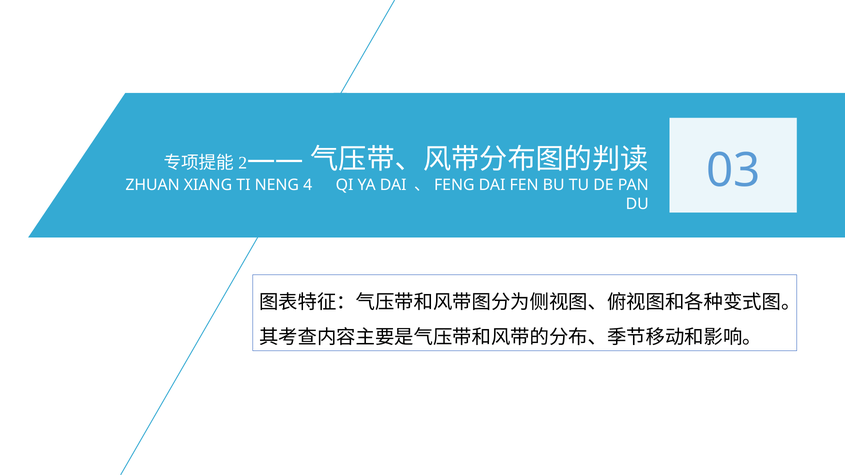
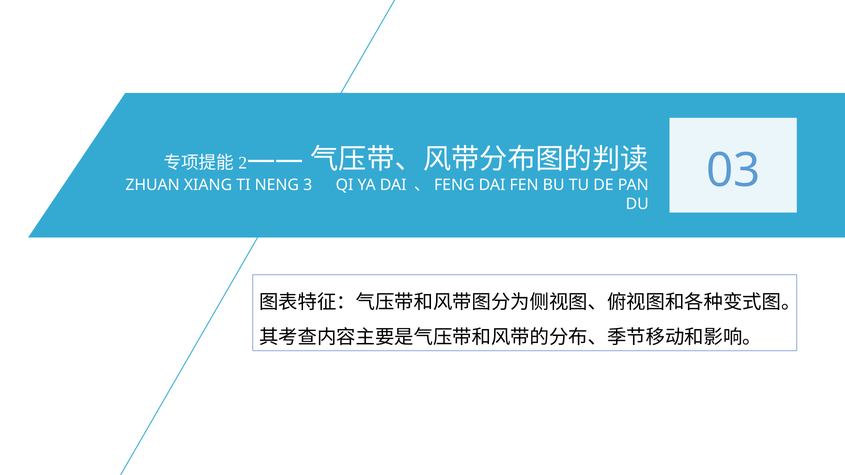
4: 4 -> 3 (308, 185)
